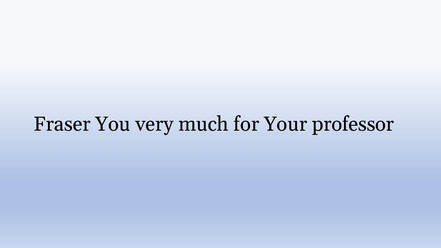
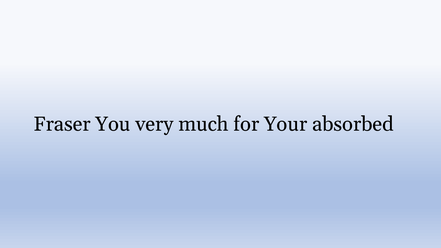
professor: professor -> absorbed (353, 124)
